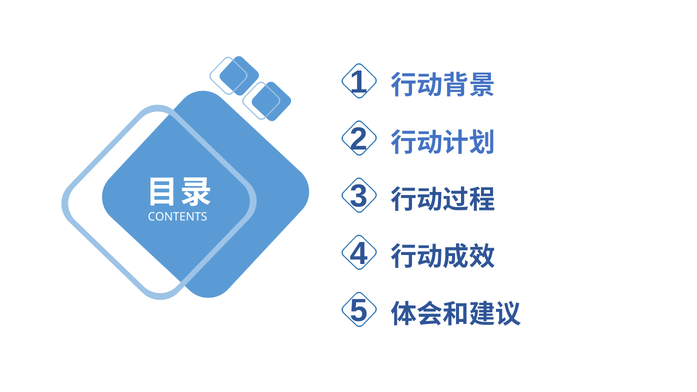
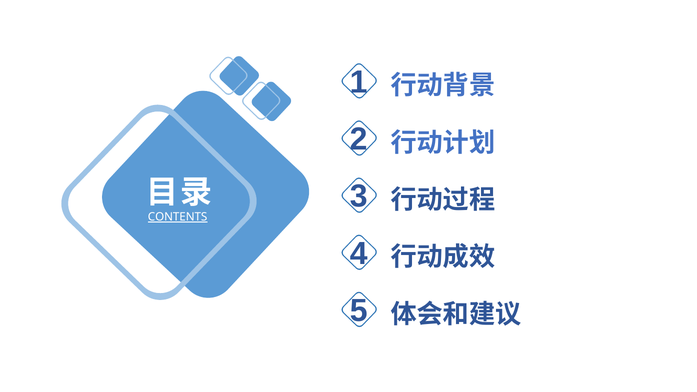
CONTENTS underline: none -> present (178, 217)
